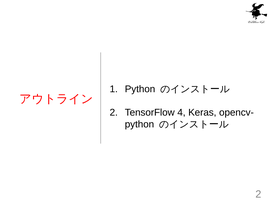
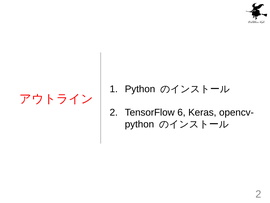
4: 4 -> 6 (181, 112)
